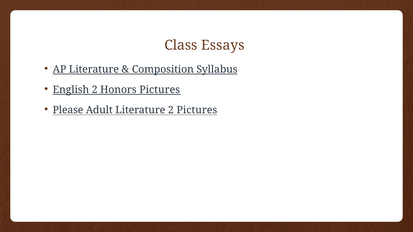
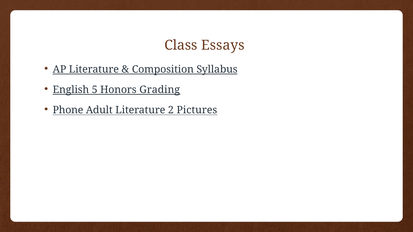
English 2: 2 -> 5 (95, 90)
Honors Pictures: Pictures -> Grading (160, 90)
Please: Please -> Phone (68, 110)
